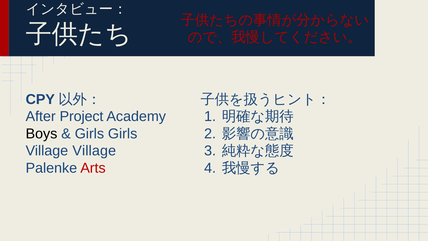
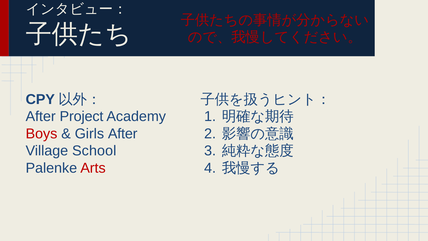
Boys colour: black -> red (41, 134)
Girls Girls: Girls -> After (123, 134)
Village Village: Village -> School (94, 151)
